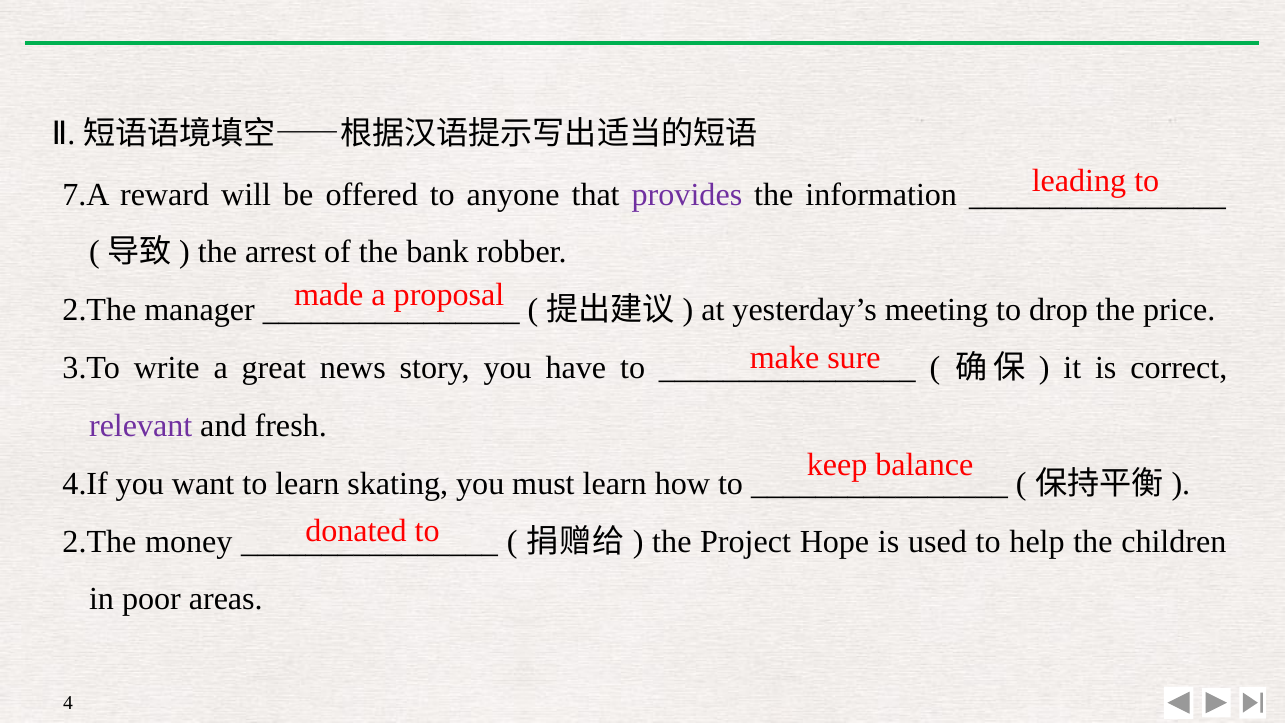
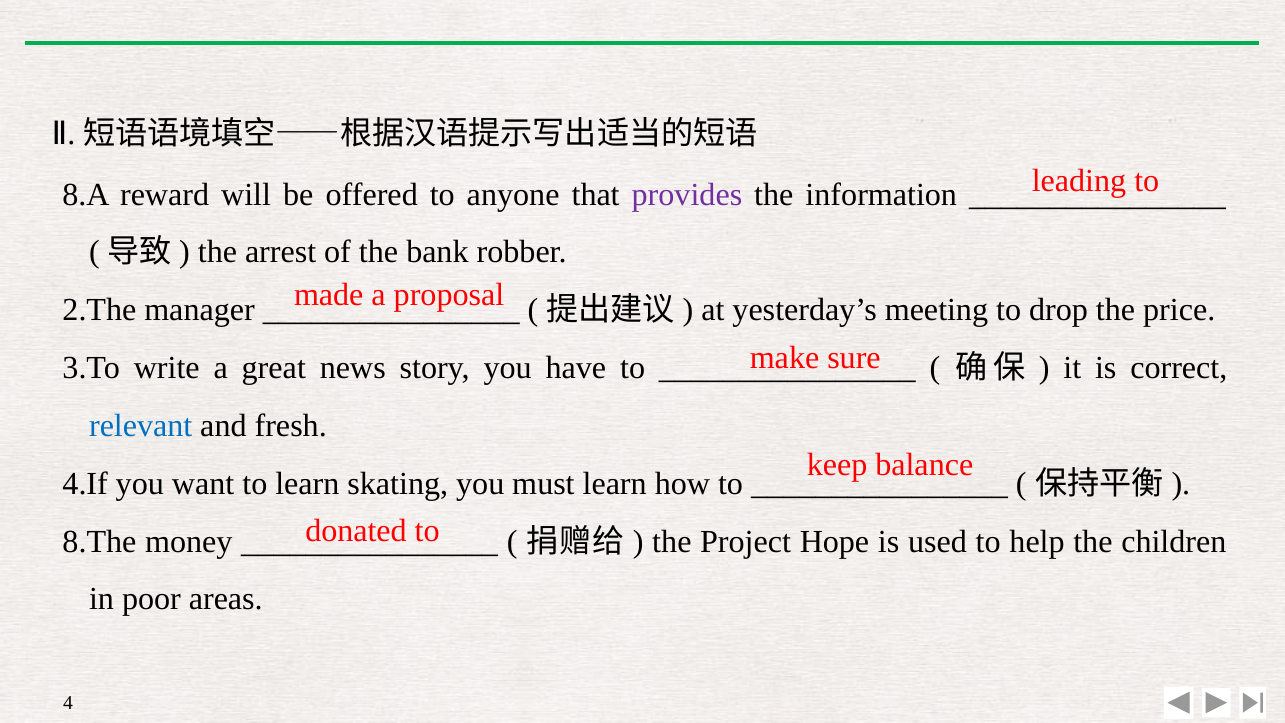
7.A: 7.A -> 8.A (86, 194)
relevant colour: purple -> blue (141, 426)
2.The: 2.The -> 8.The (99, 541)
